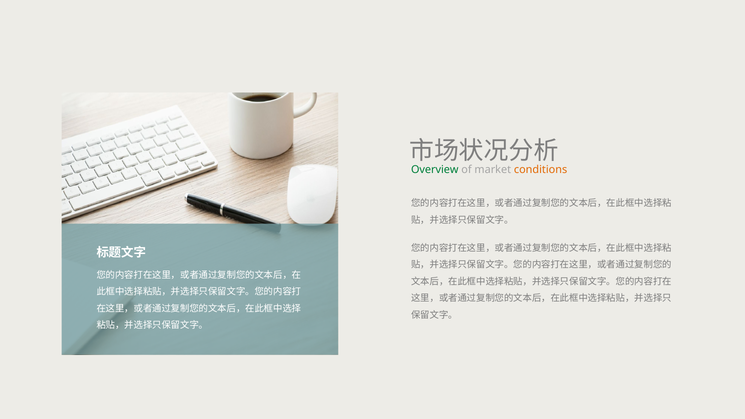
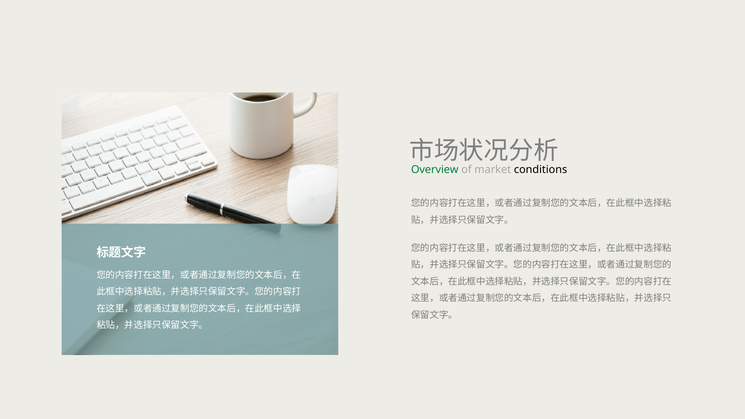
conditions colour: orange -> black (541, 170)
